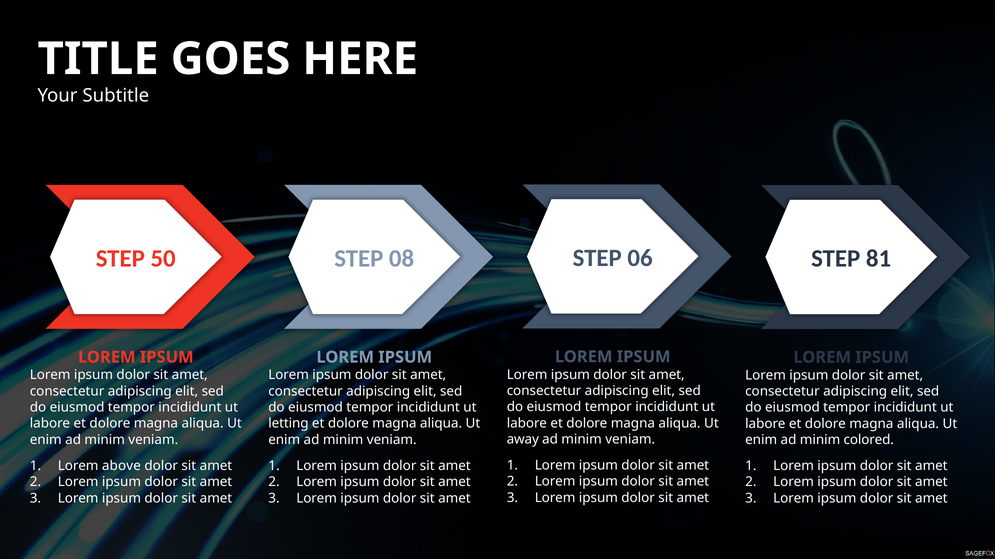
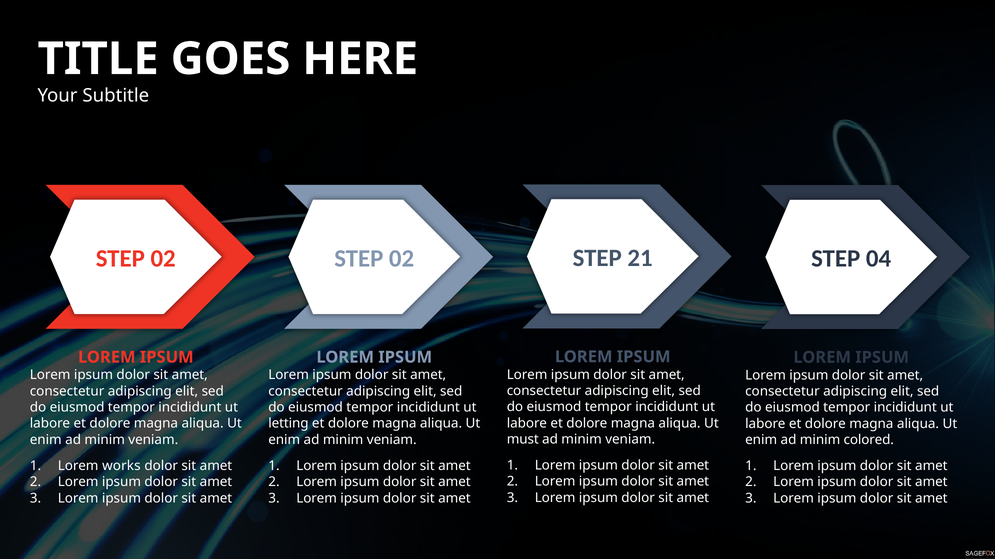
06: 06 -> 21 (640, 258)
50: 50 -> 02 (163, 259)
08: 08 -> 02 (402, 259)
81: 81 -> 04 (879, 259)
away: away -> must (523, 440)
above: above -> works (121, 466)
